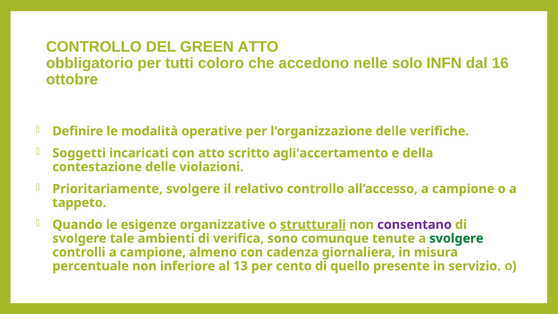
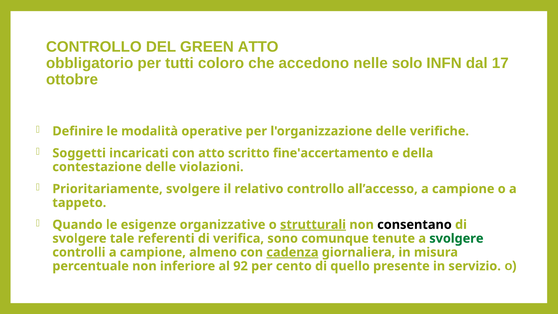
16: 16 -> 17 (500, 63)
agli'accertamento: agli'accertamento -> fine'accertamento (331, 153)
consentano colour: purple -> black (414, 225)
ambienti: ambienti -> referenti (166, 238)
cadenza underline: none -> present (292, 252)
13: 13 -> 92 (241, 266)
